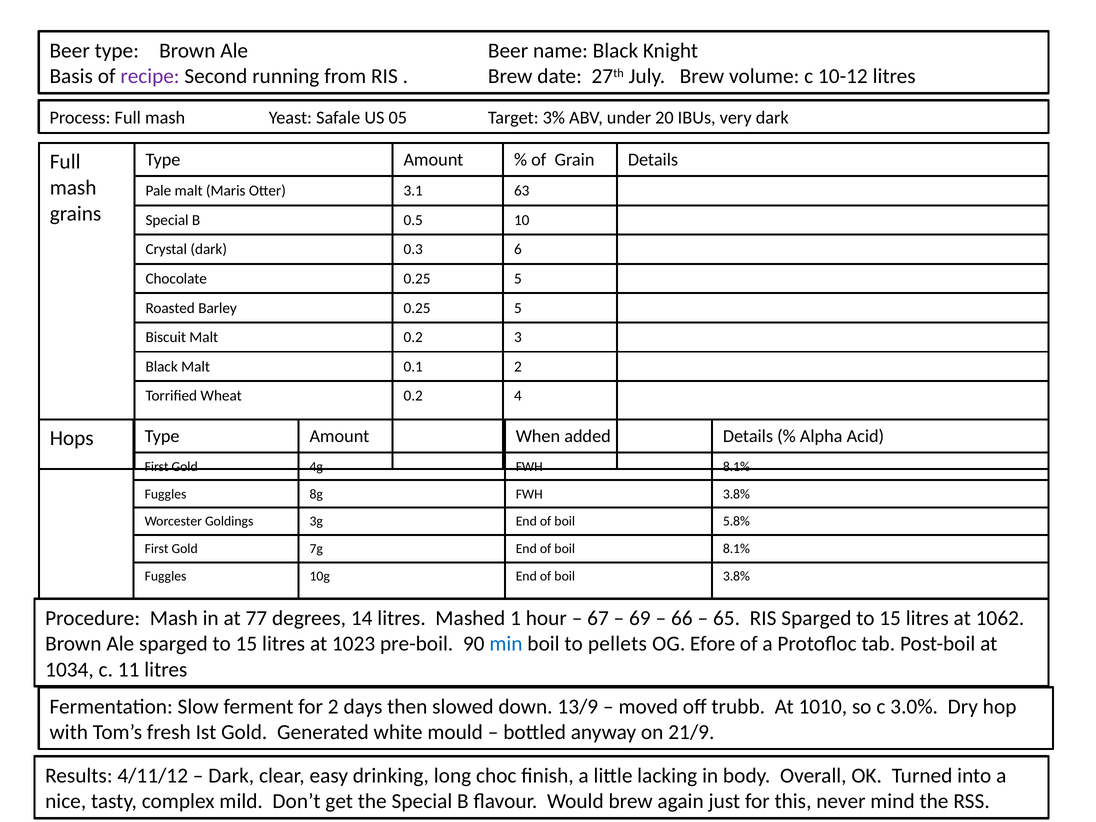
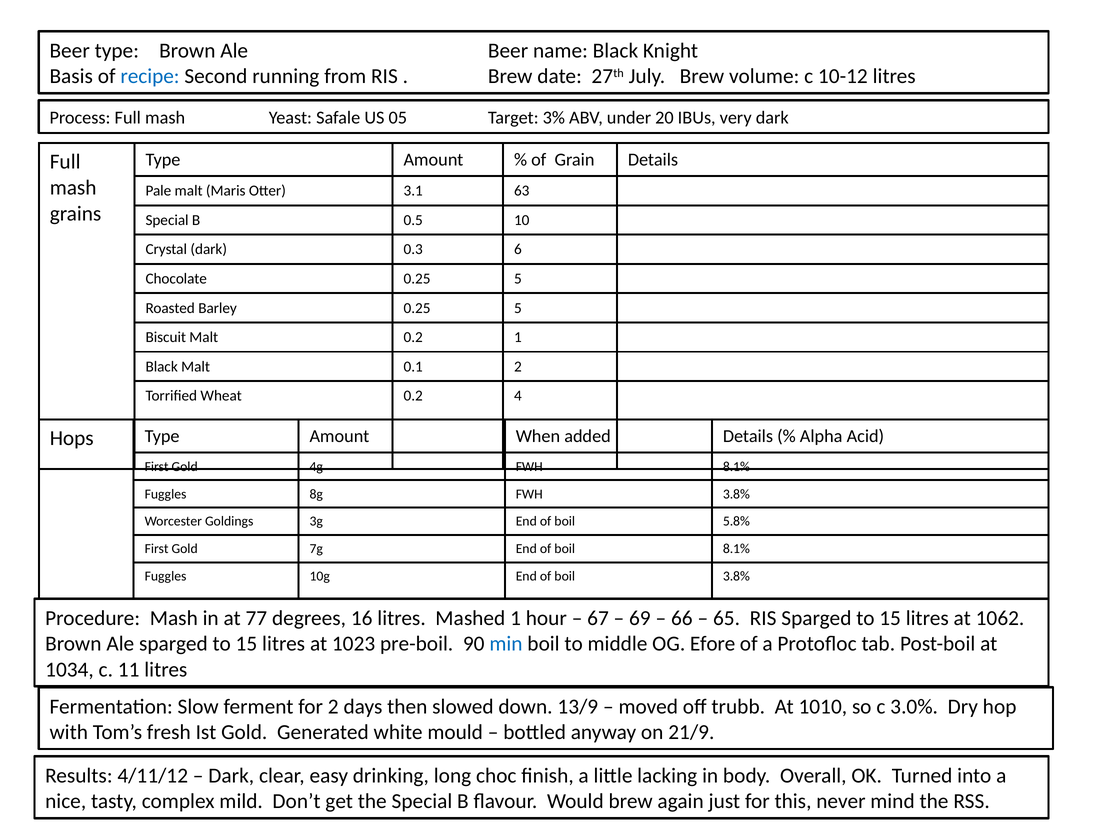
recipe colour: purple -> blue (150, 76)
0.2 3: 3 -> 1 (518, 337)
14: 14 -> 16 (362, 618)
pellets: pellets -> middle (618, 644)
